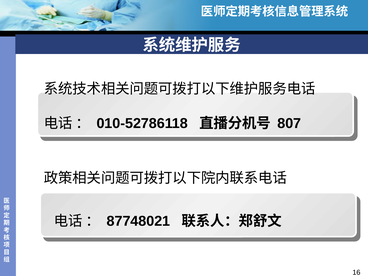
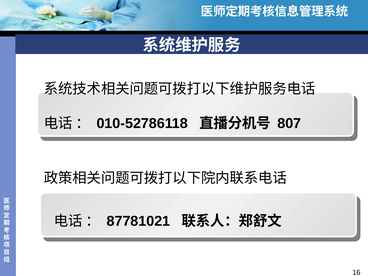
87748021: 87748021 -> 87781021 (138, 221)
